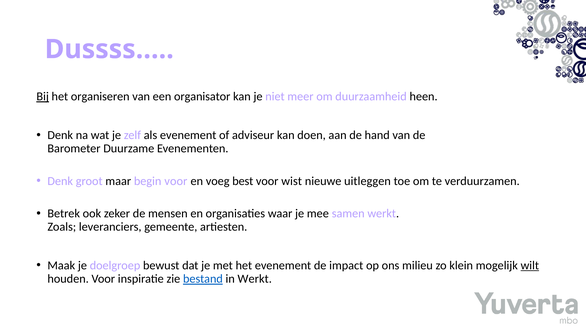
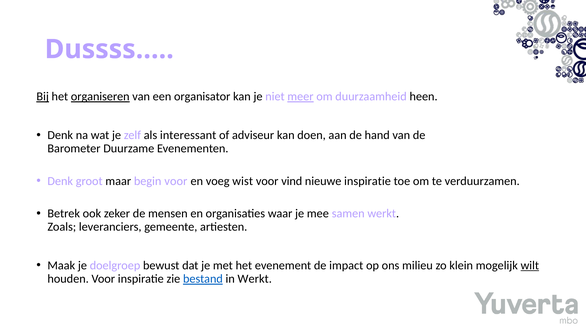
organiseren underline: none -> present (100, 96)
meer underline: none -> present (300, 96)
als evenement: evenement -> interessant (188, 135)
best: best -> wist (243, 181)
wist: wist -> vind (292, 181)
nieuwe uitleggen: uitleggen -> inspiratie (367, 181)
